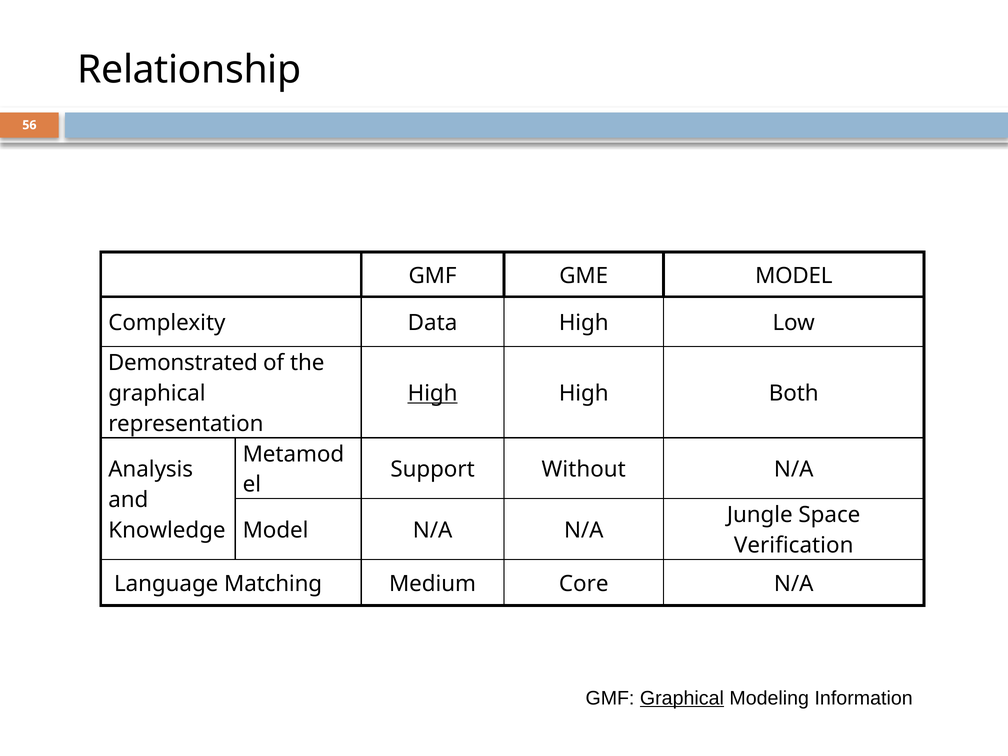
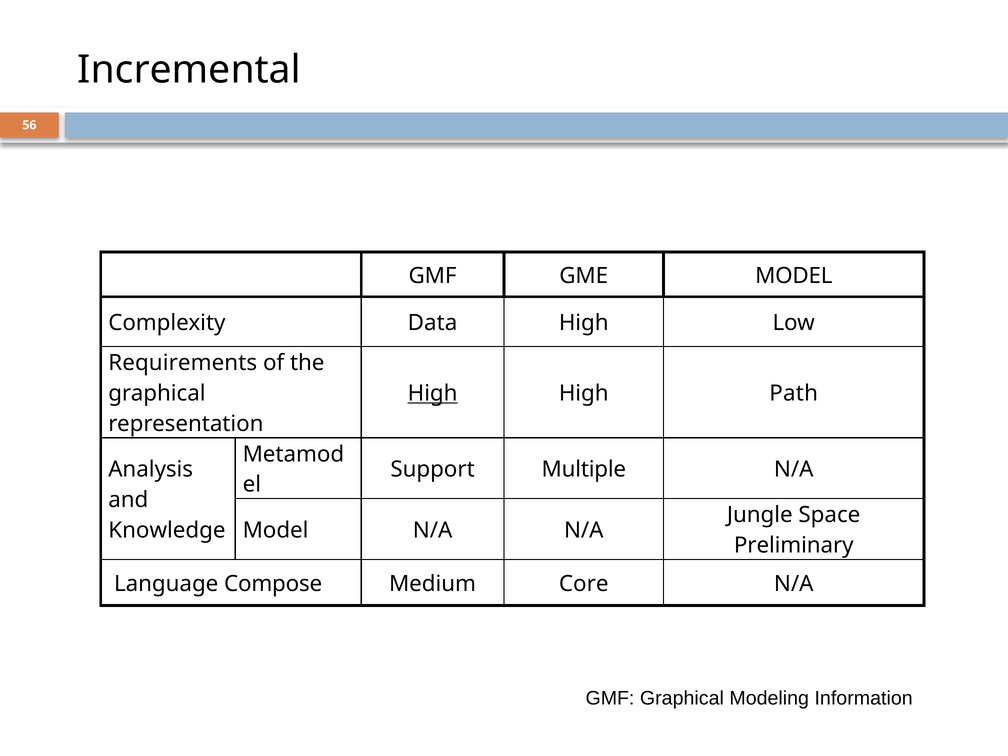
Relationship: Relationship -> Incremental (189, 70)
Demonstrated: Demonstrated -> Requirements (183, 363)
Both: Both -> Path (794, 393)
Without: Without -> Multiple (584, 469)
Verification: Verification -> Preliminary (794, 545)
Matching: Matching -> Compose (273, 584)
Graphical underline: present -> none (682, 698)
